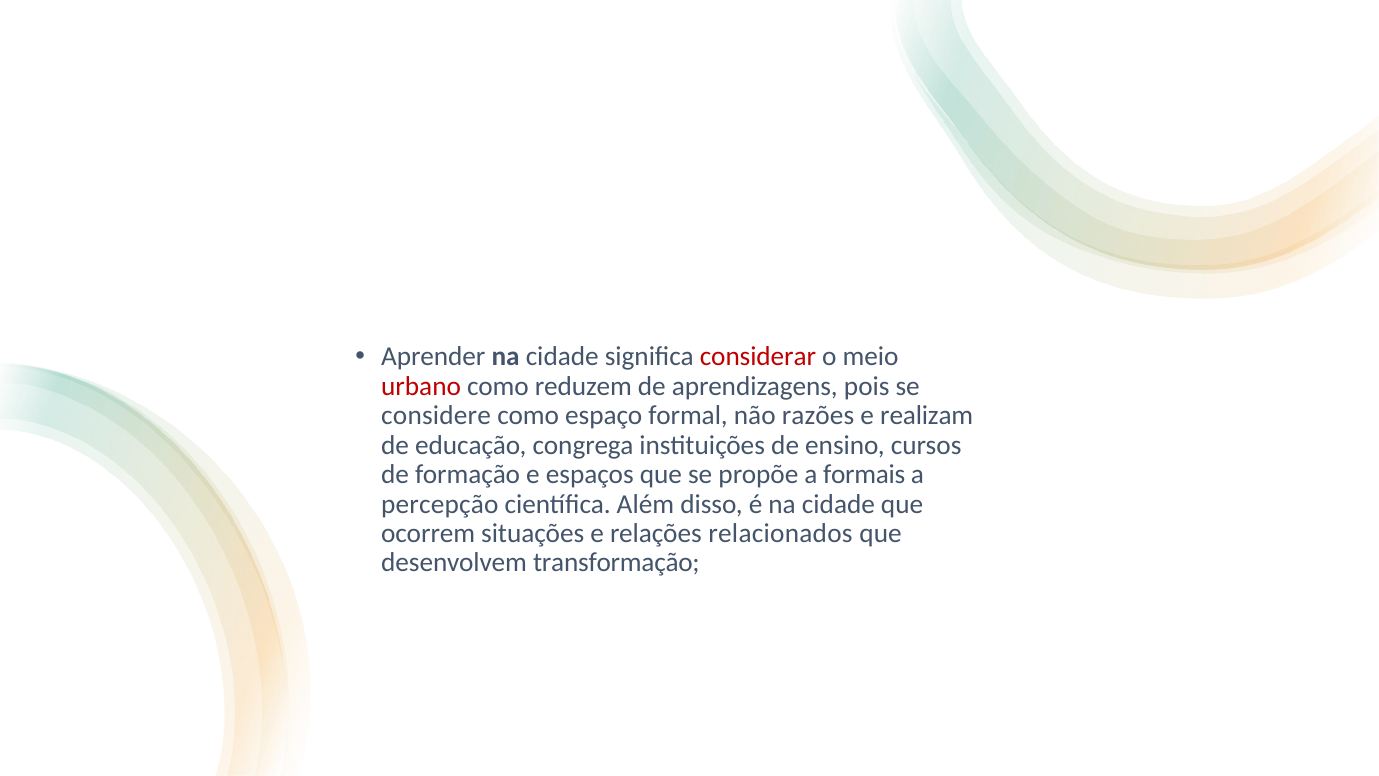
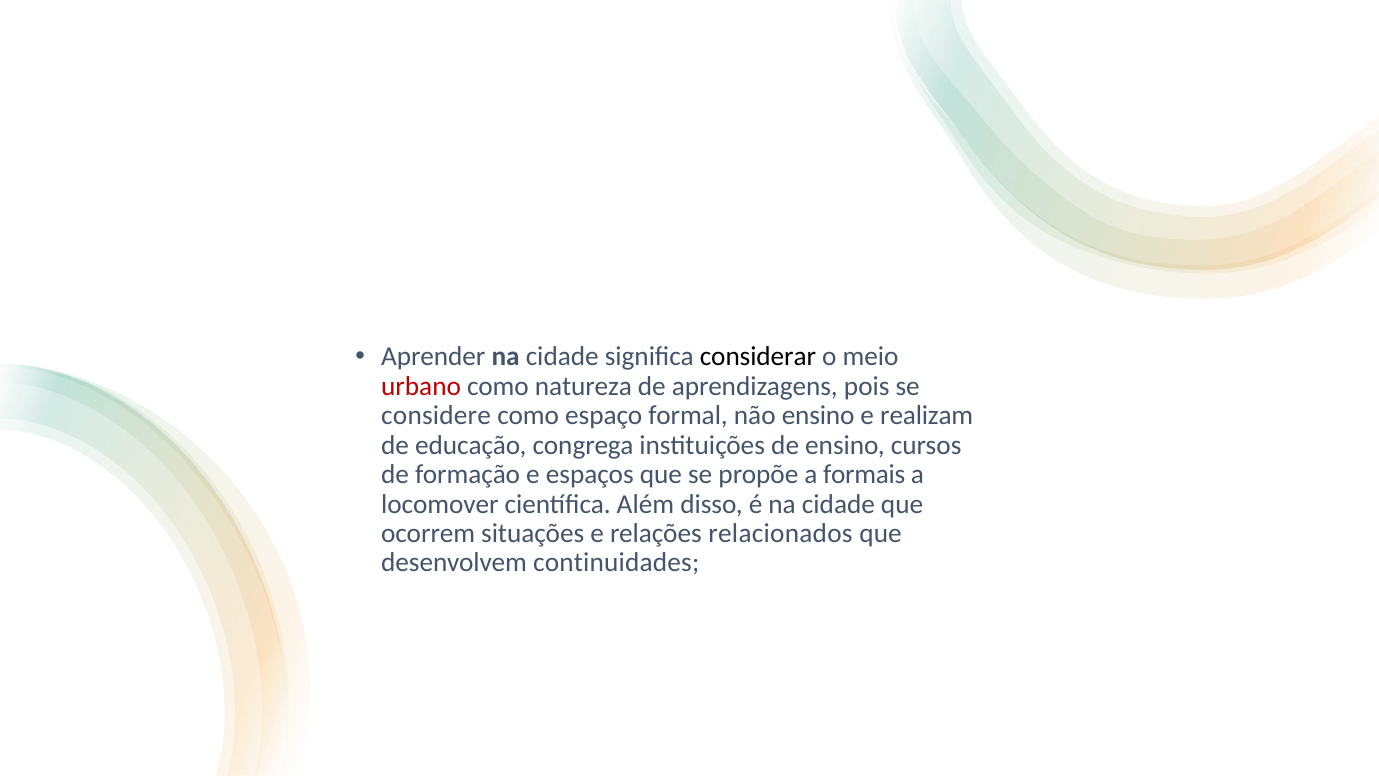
considerar colour: red -> black (758, 357)
reduzem: reduzem -> natureza (583, 386)
não razões: razões -> ensino (818, 416)
percepção: percepção -> locomover (440, 504)
transformação: transformação -> continuidades (616, 563)
